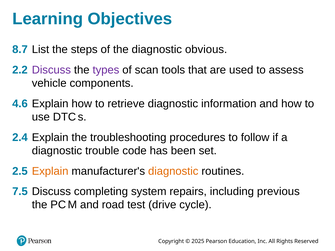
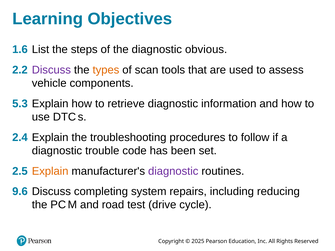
8.7: 8.7 -> 1.6 (20, 50)
types colour: purple -> orange (106, 70)
4.6: 4.6 -> 5.3 (20, 104)
diagnostic colour: orange -> purple (173, 171)
7.5: 7.5 -> 9.6 (20, 192)
previous: previous -> reducing (278, 192)
